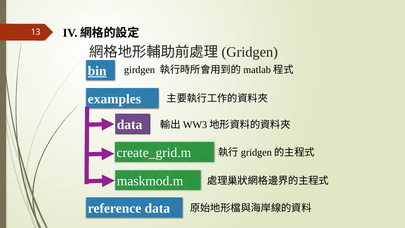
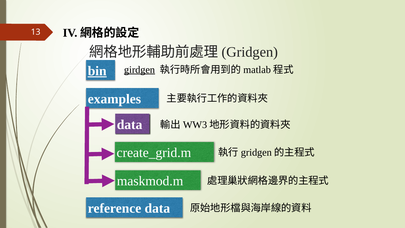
girdgen underline: none -> present (140, 70)
